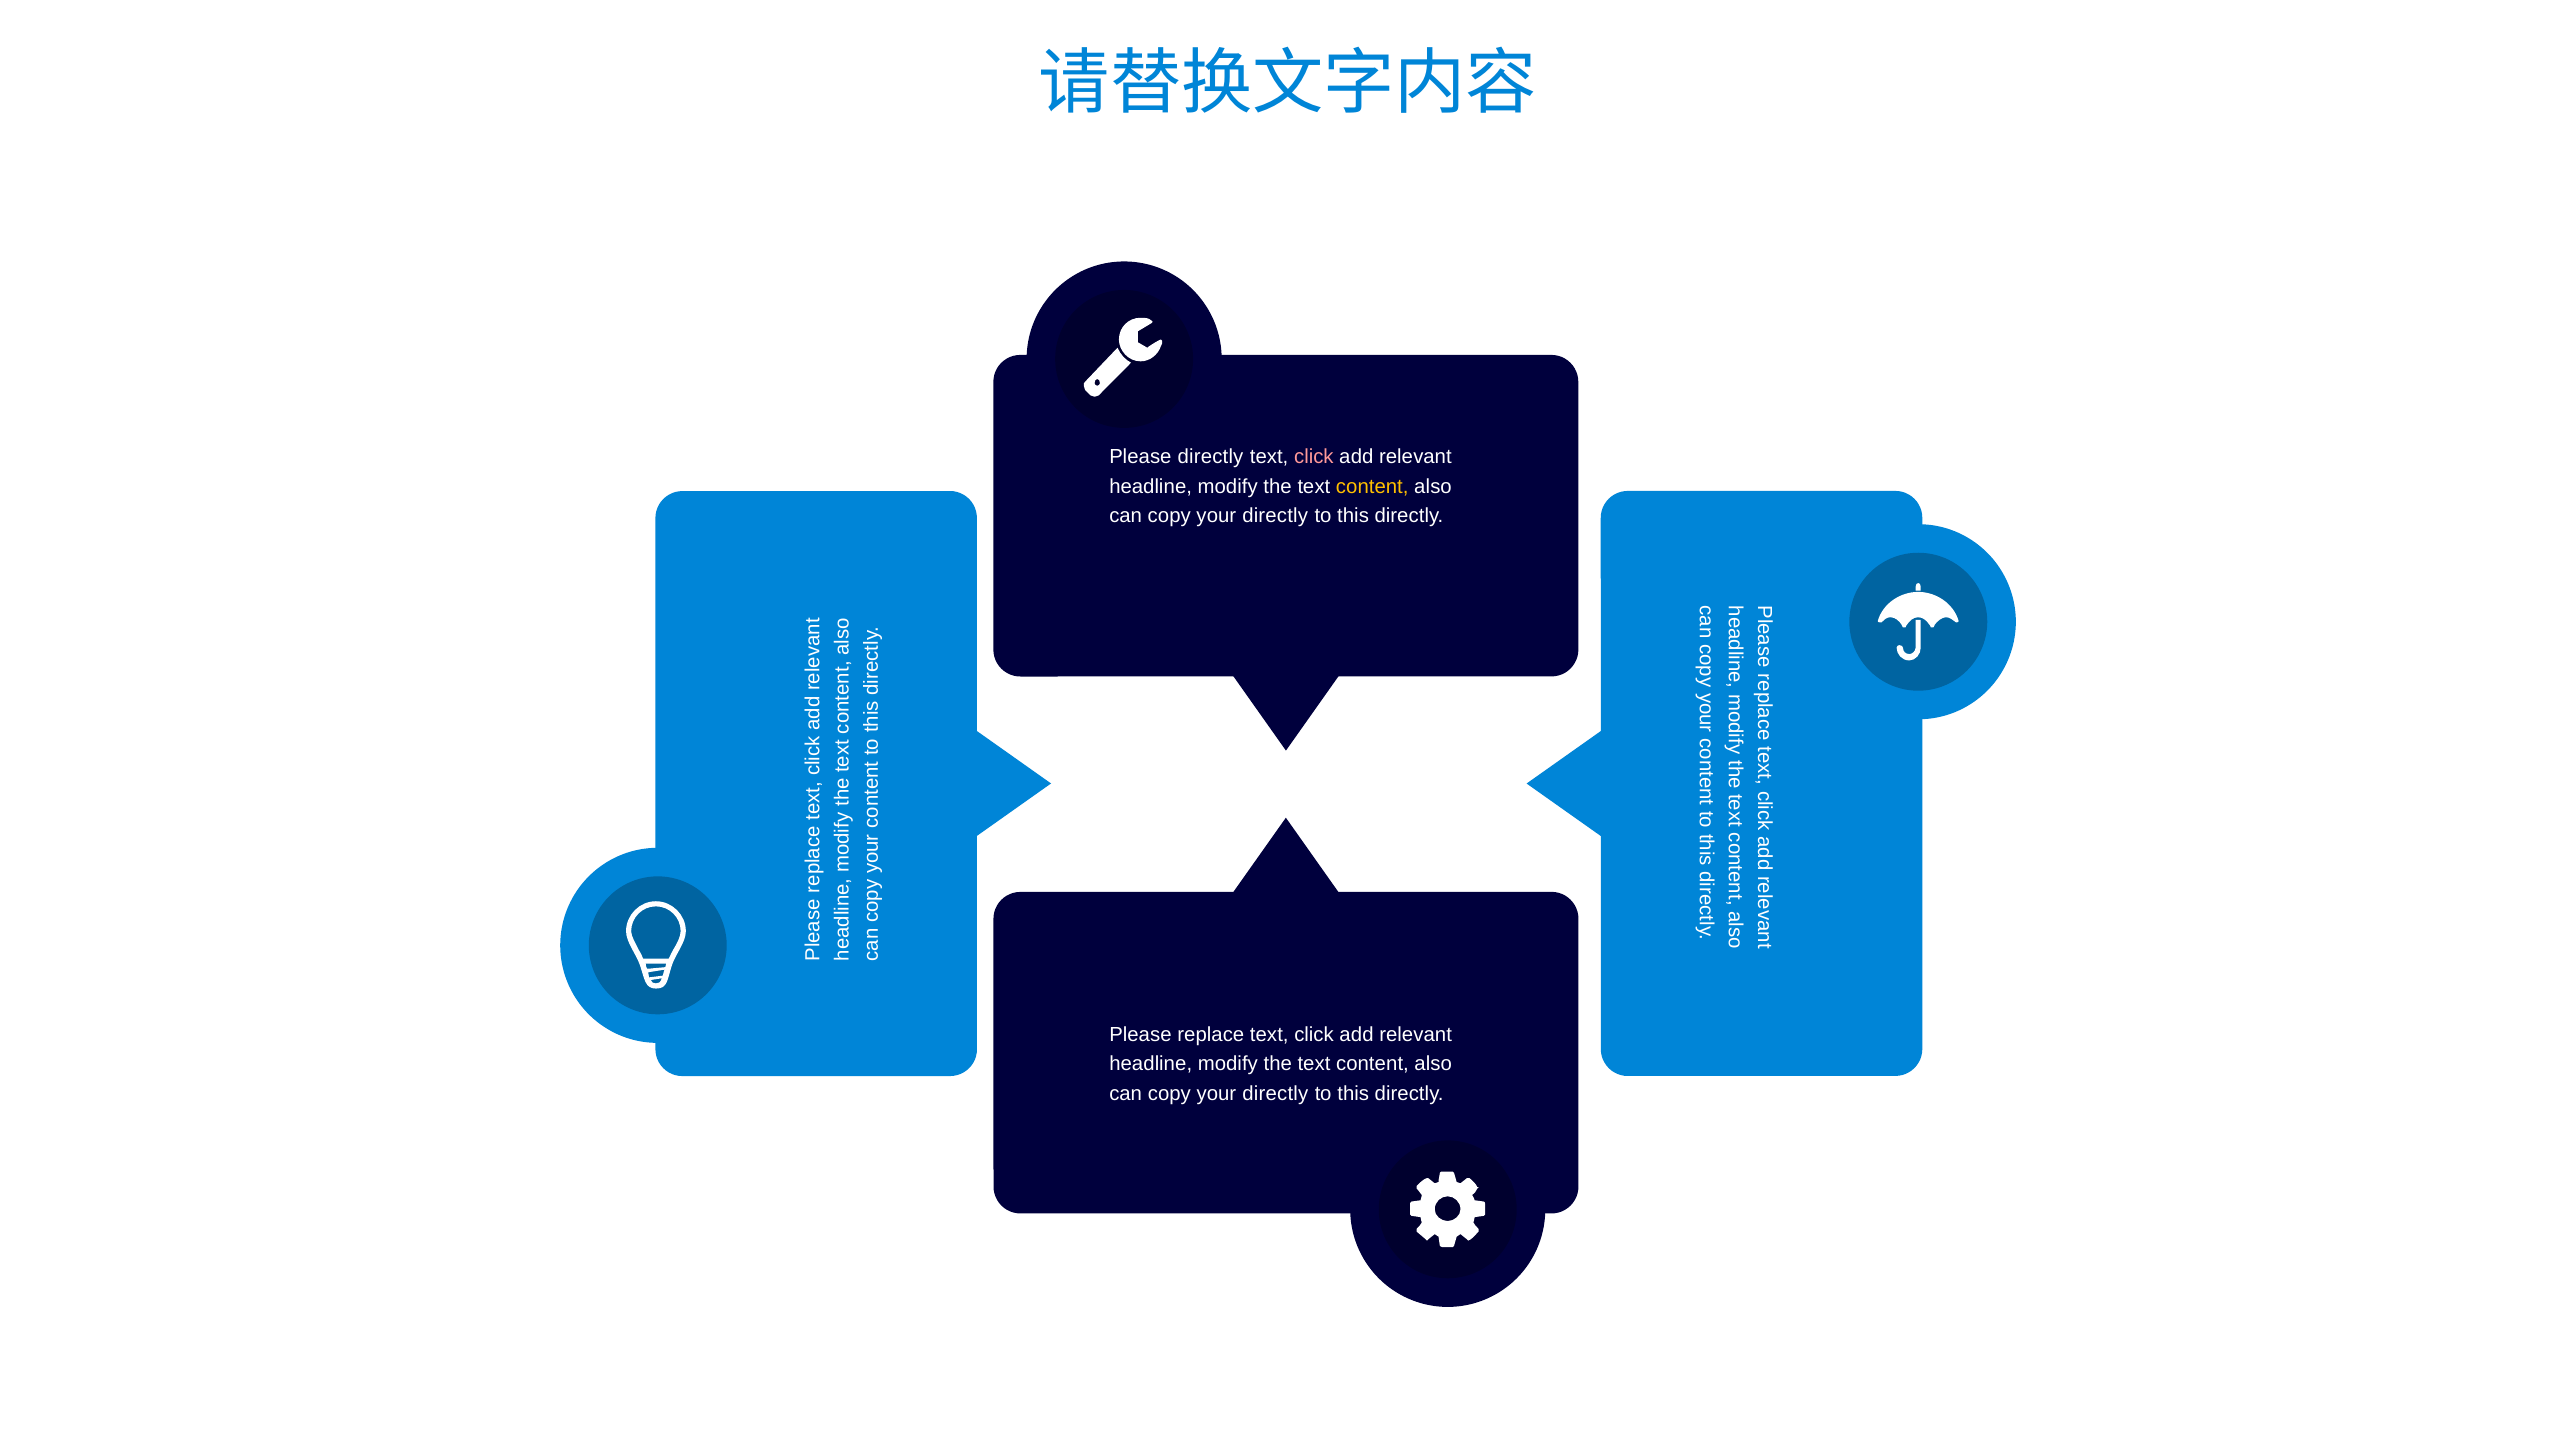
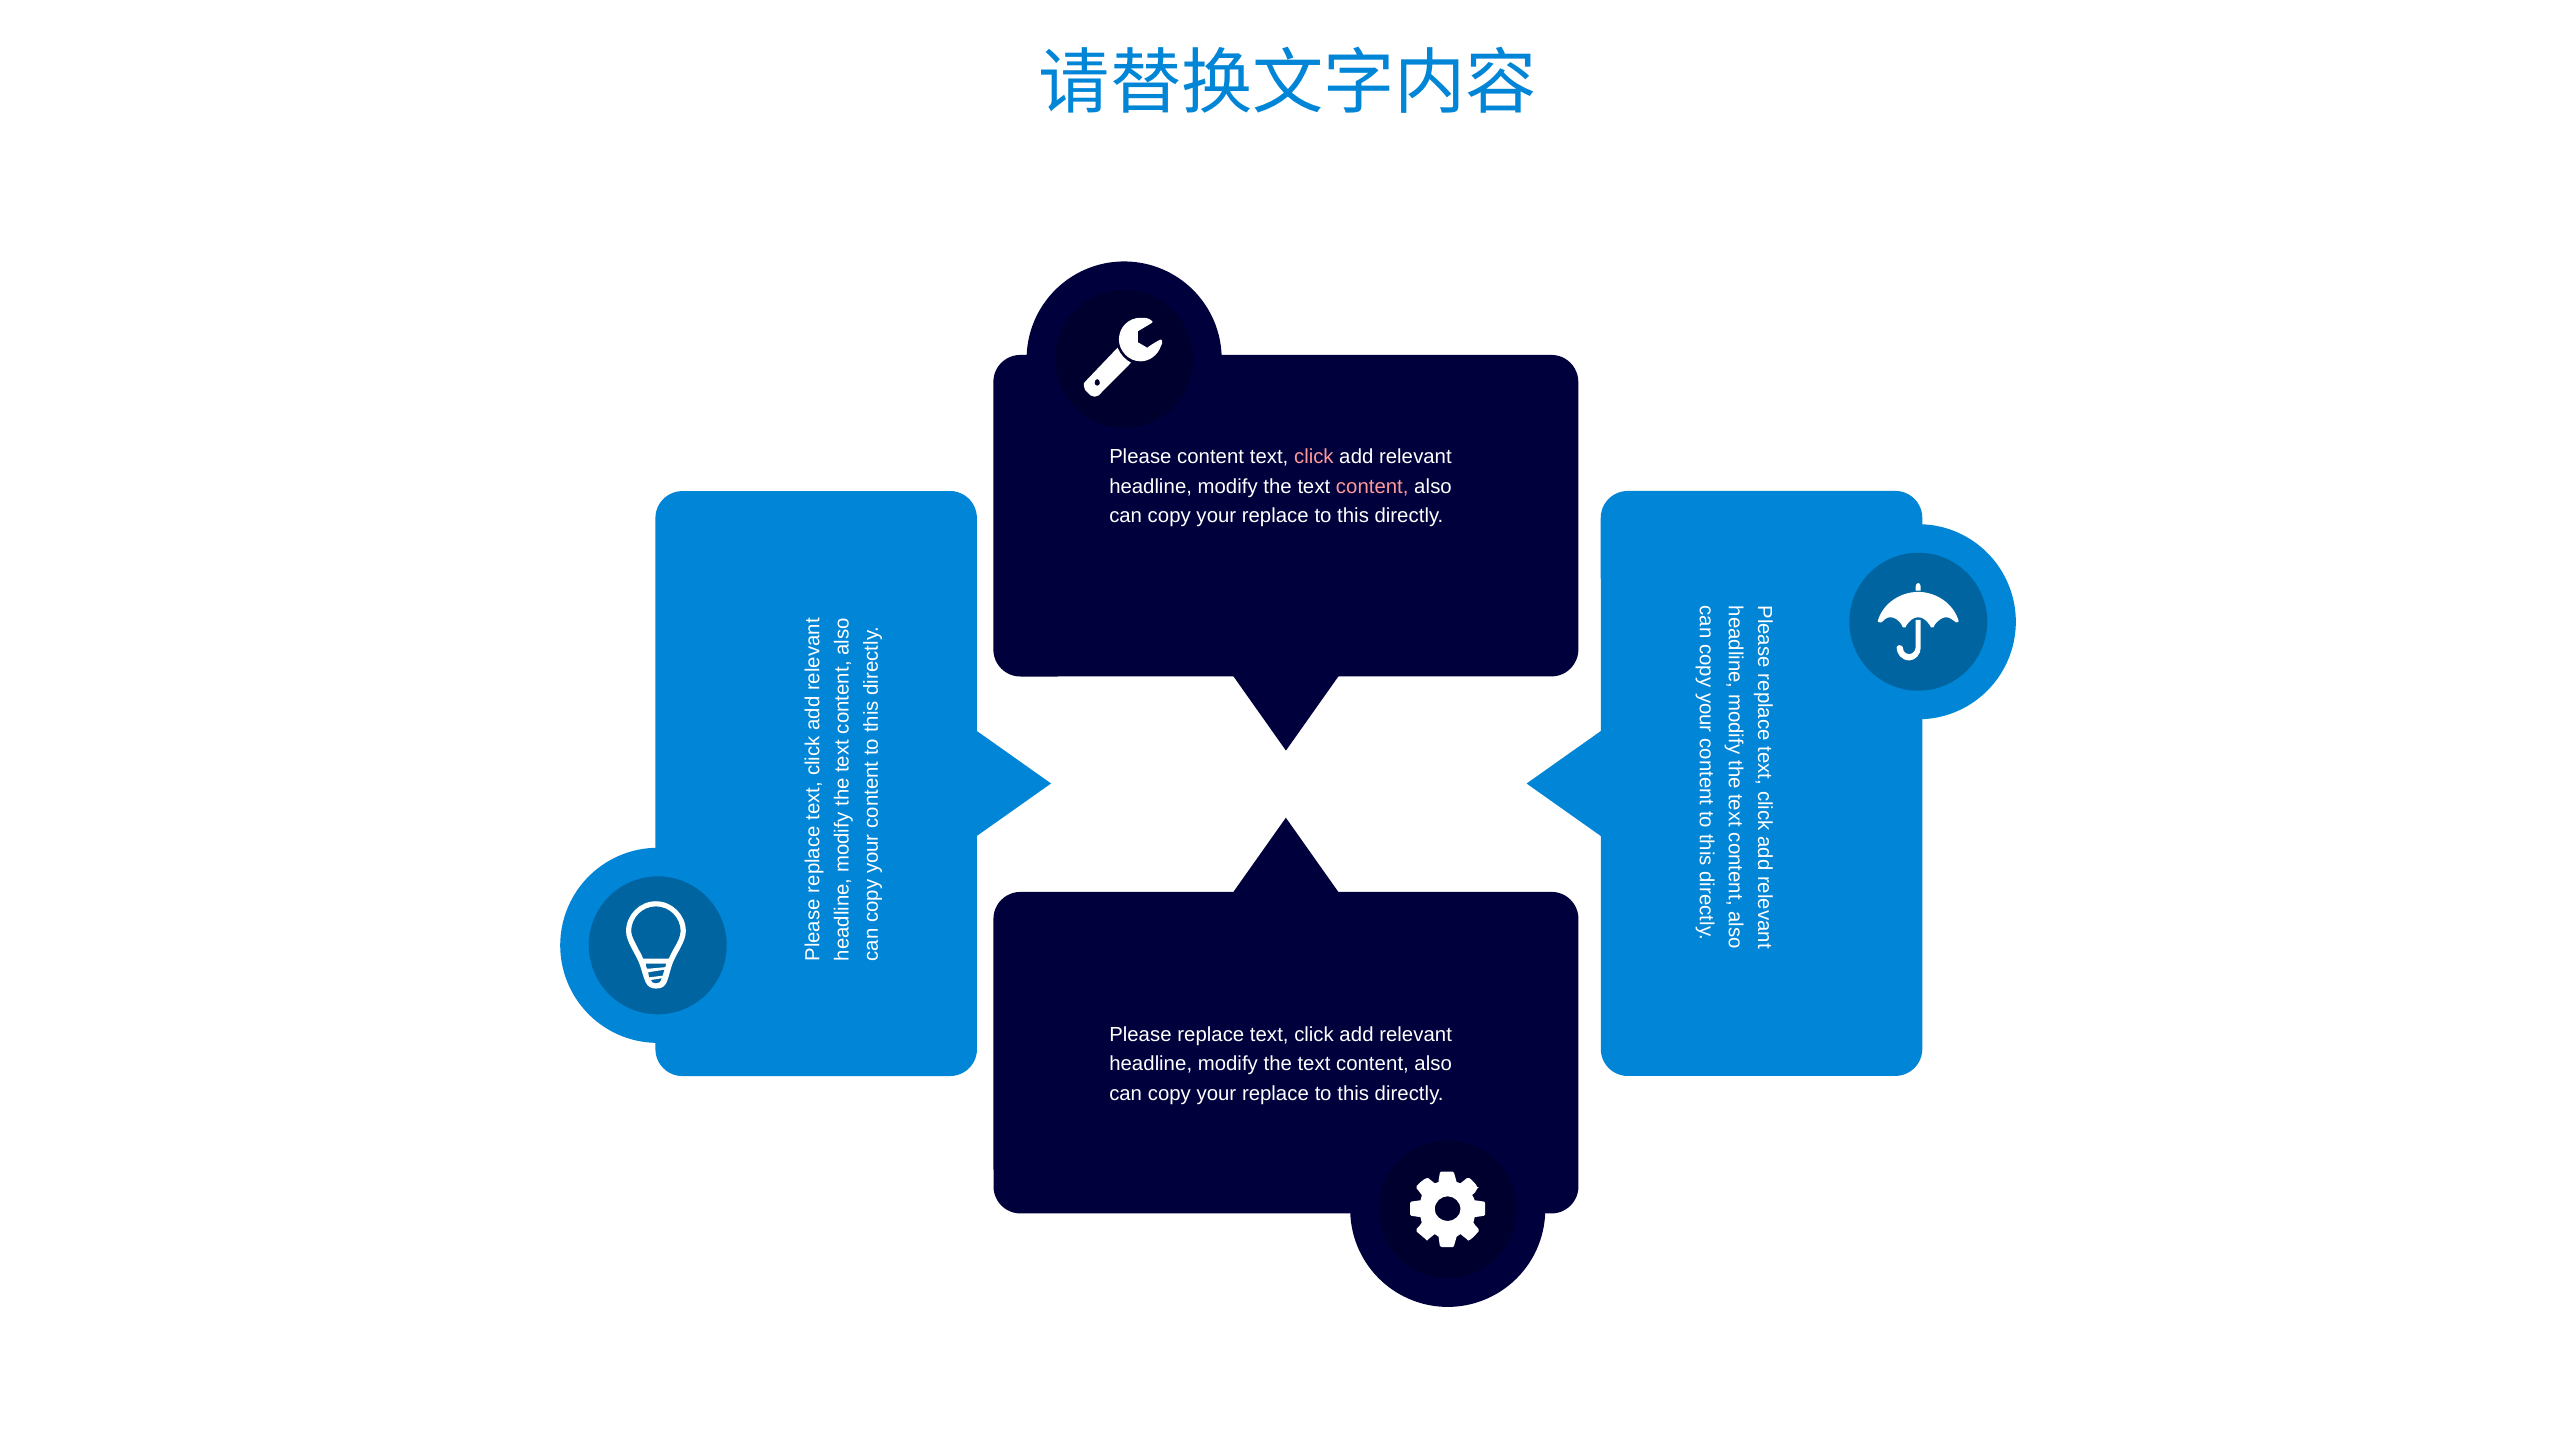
Please directly: directly -> content (1211, 457)
content colour: yellow -> pink (1372, 486)
directly: directly -> replace (1275, 516)
directly: directly -> replace (1275, 1093)
